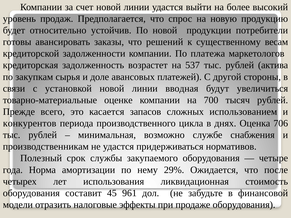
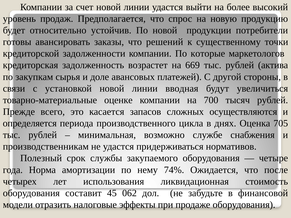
весам: весам -> точки (276, 42)
платежа: платежа -> которые (208, 54)
537: 537 -> 669 (193, 65)
использованием: использованием -> осуществляются (243, 112)
конкурентов: конкурентов -> определяется (30, 123)
706: 706 -> 705 (281, 123)
29%: 29% -> 74% (174, 170)
961: 961 -> 062 (129, 193)
